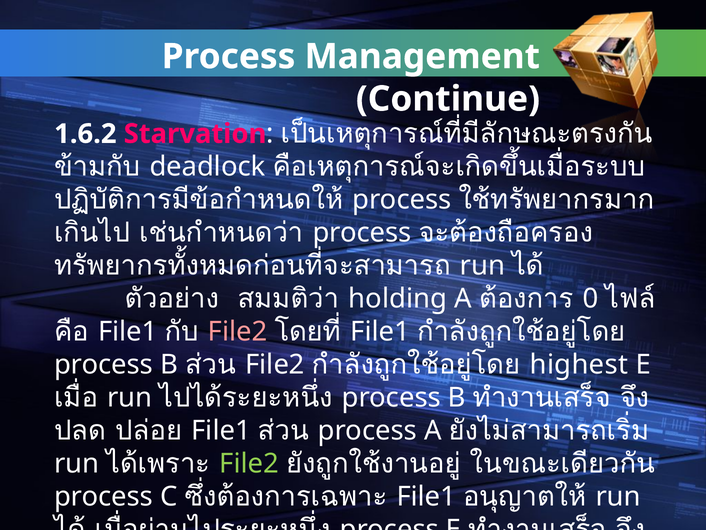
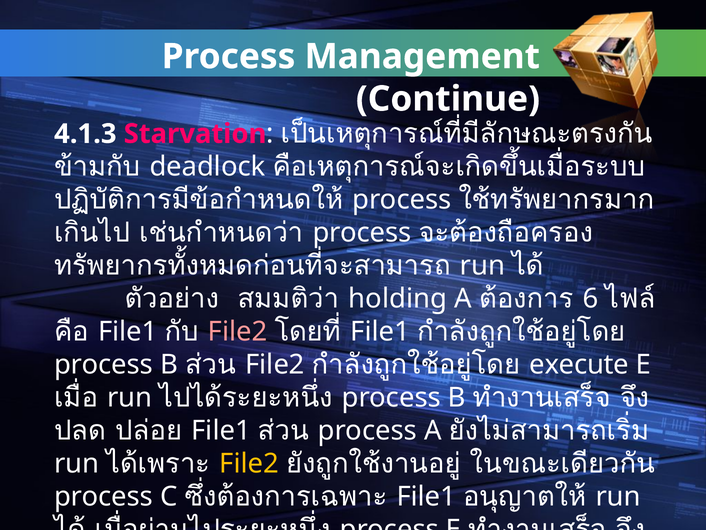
1.6.2: 1.6.2 -> 4.1.3 (85, 134)
0: 0 -> 6 (591, 299)
highest: highest -> execute (579, 364)
File2 colour: light green -> yellow (249, 463)
